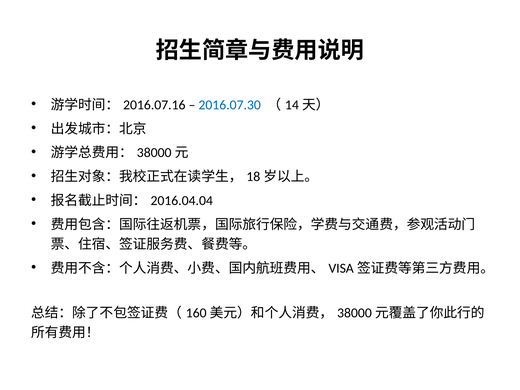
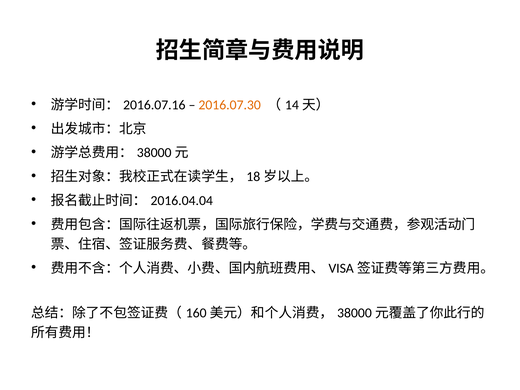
2016.07.30 colour: blue -> orange (230, 105)
